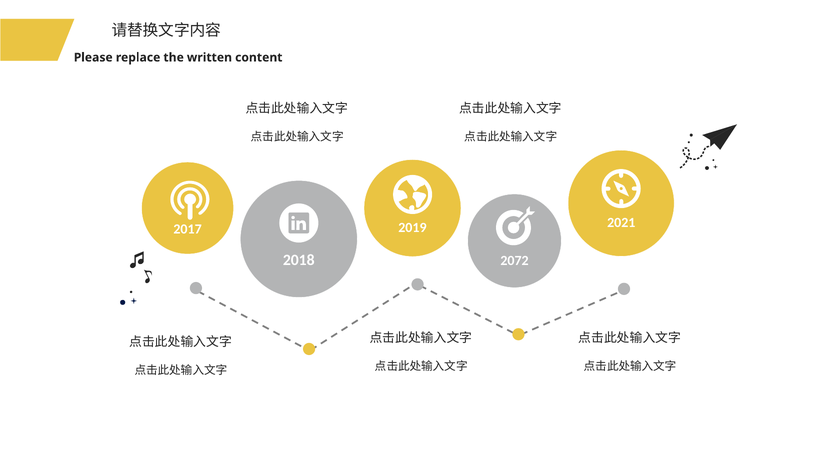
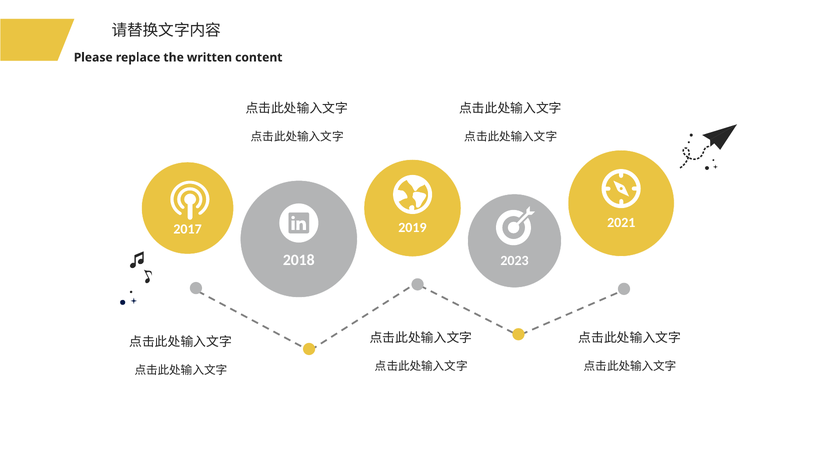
2072: 2072 -> 2023 (515, 260)
